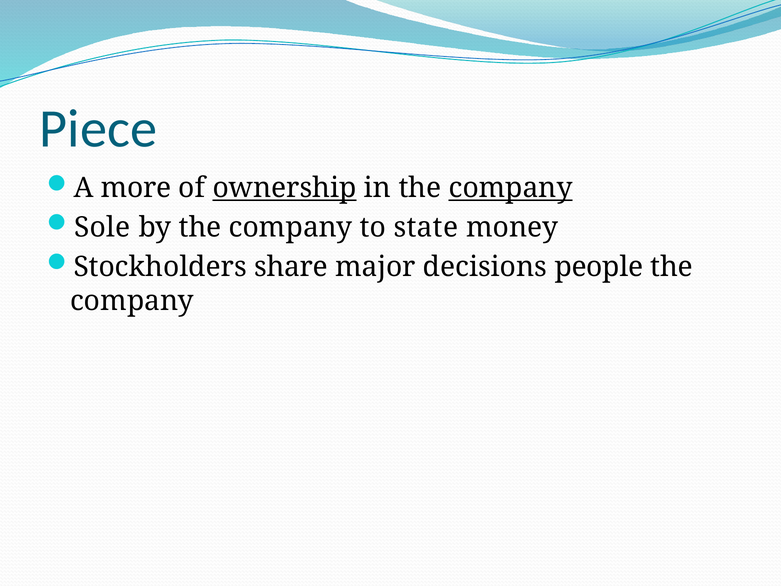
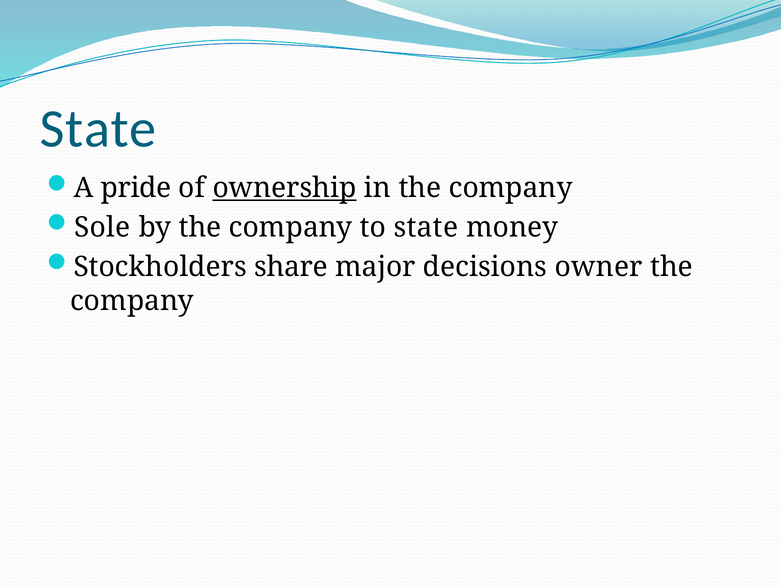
Piece: Piece -> State (98, 129)
more: more -> pride (136, 188)
company underline: present -> none (511, 188)
people: people -> owner (599, 267)
